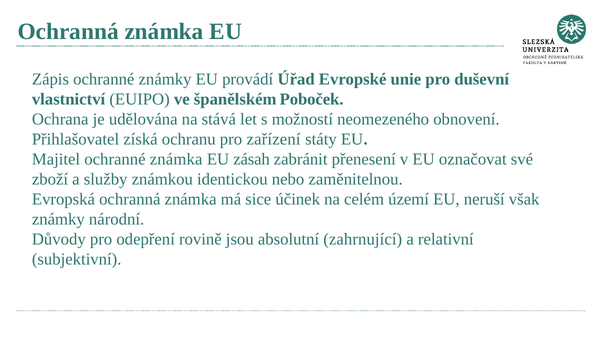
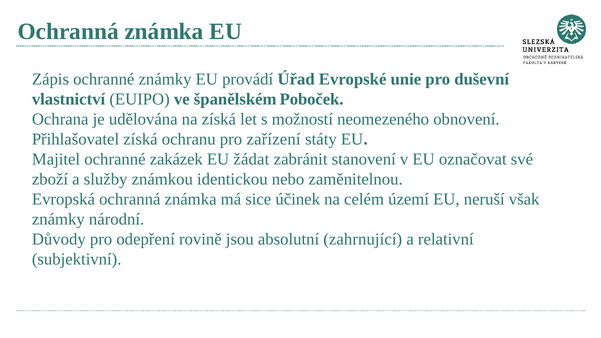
na stává: stává -> získá (219, 119)
ochranné známka: známka -> zakázek (176, 159)
zásah: zásah -> žádat (251, 159)
přenesení: přenesení -> stanovení (364, 159)
